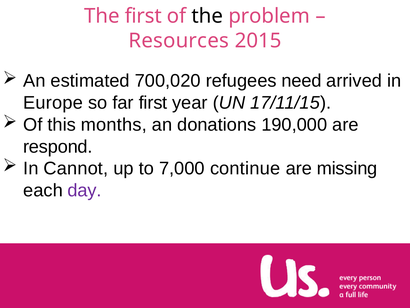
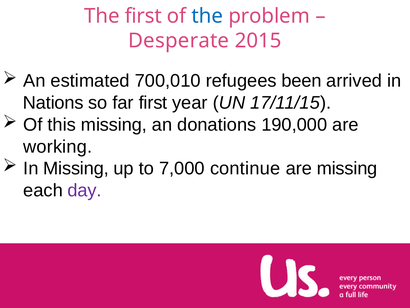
the colour: black -> blue (207, 16)
Resources: Resources -> Desperate (179, 41)
700,020: 700,020 -> 700,010 (168, 81)
need: need -> been (302, 81)
Europe: Europe -> Nations (53, 103)
this months: months -> missing (114, 125)
respond: respond -> working (58, 146)
In Cannot: Cannot -> Missing (76, 168)
